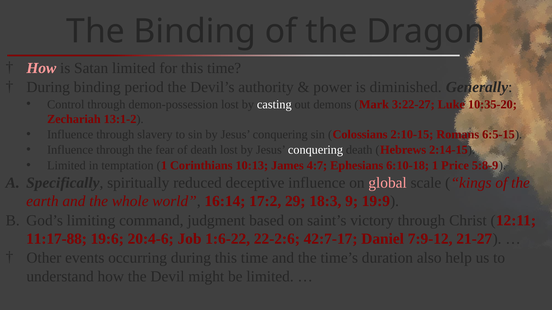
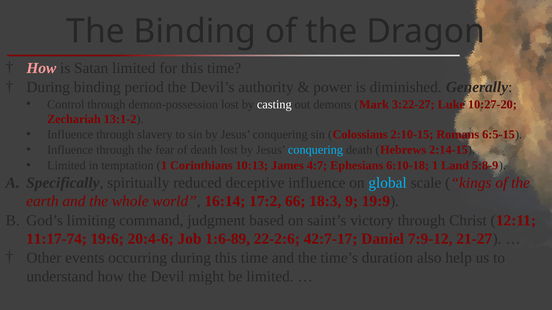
10:35-20: 10:35-20 -> 10:27-20 (492, 105)
conquering colour: white -> light blue (315, 150)
Price: Price -> Land (455, 166)
global colour: pink -> light blue (388, 183)
29: 29 -> 66 (295, 202)
11:17-88: 11:17-88 -> 11:17-74 (57, 239)
1:6-22: 1:6-22 -> 1:6-89 (228, 239)
